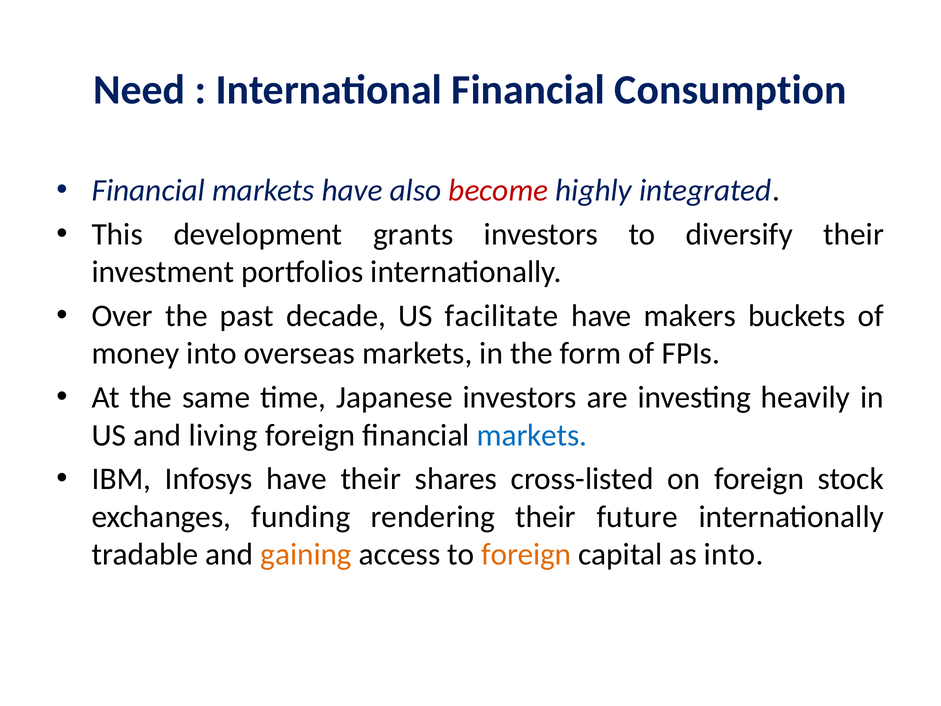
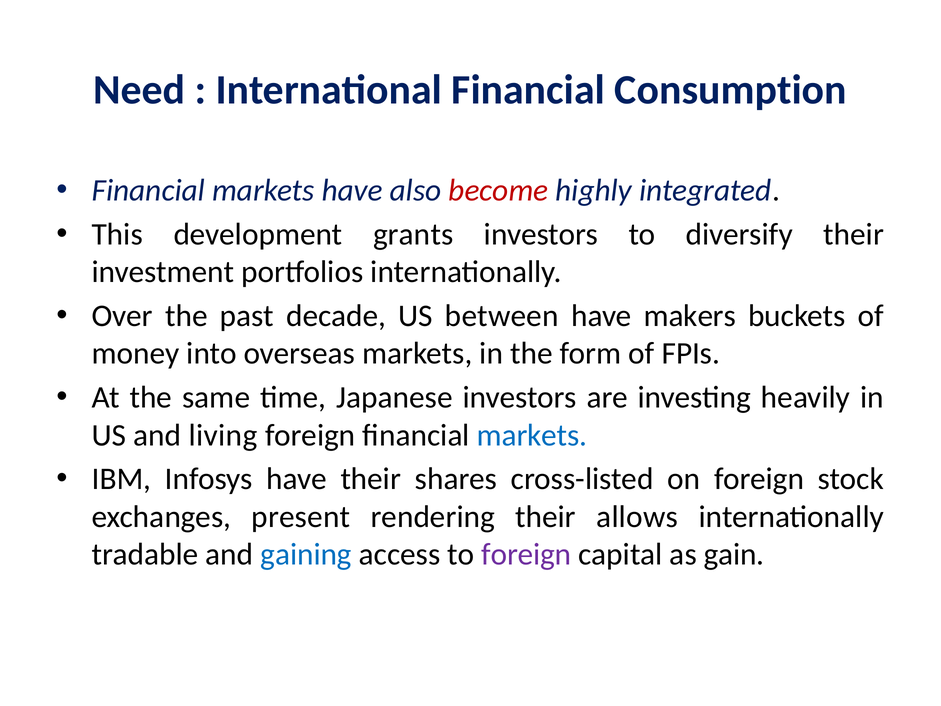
facilitate: facilitate -> between (502, 316)
funding: funding -> present (301, 517)
future: future -> allows (637, 517)
gaining colour: orange -> blue (306, 554)
foreign colour: orange -> purple (526, 554)
as into: into -> gain (734, 554)
